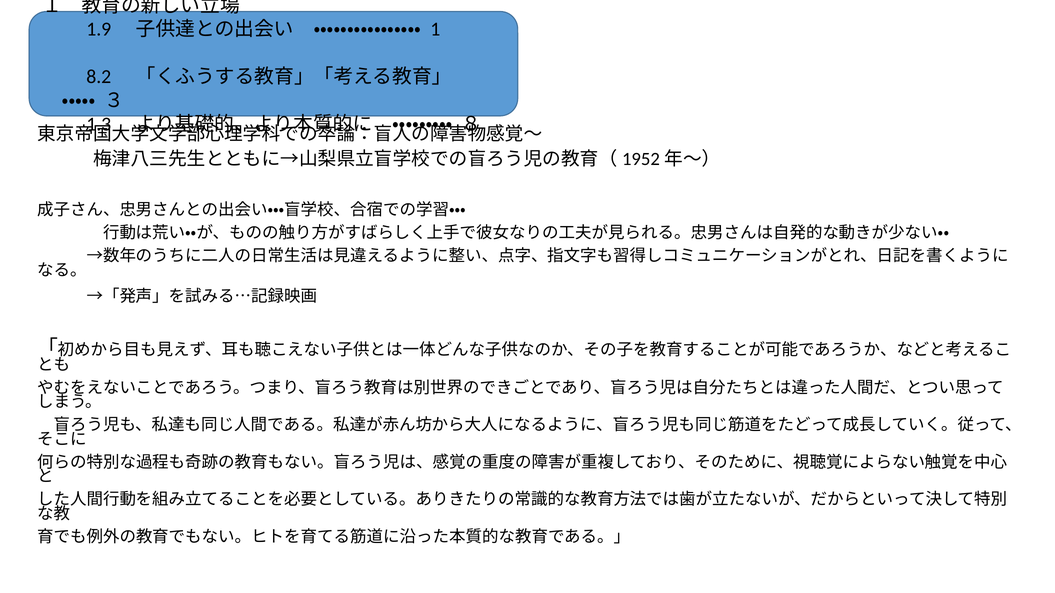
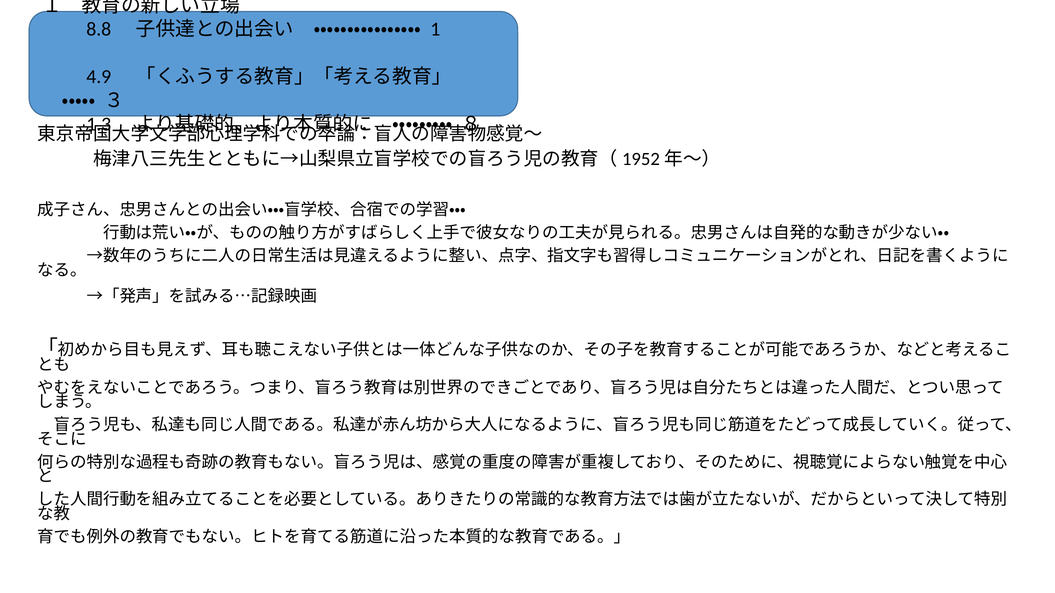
1.9: 1.9 -> 8.8 (99, 29)
8.2: 8.2 -> 4.9 (99, 77)
